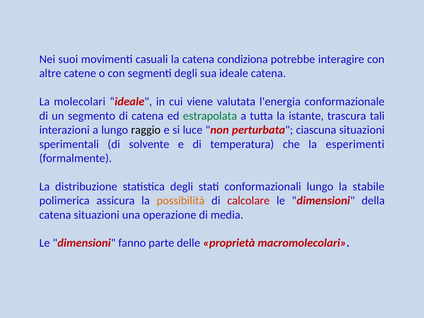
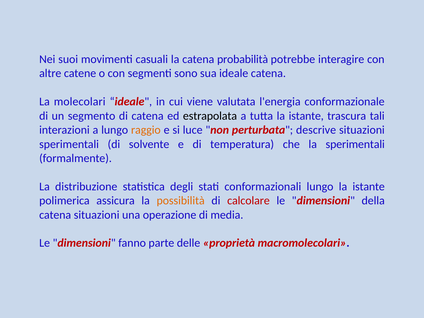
condiziona: condiziona -> probabilità (243, 59)
segmenti degli: degli -> sono (186, 73)
estrapolata colour: green -> black (210, 116)
raggio colour: black -> orange (146, 130)
ciascuna: ciascuna -> descrive (316, 130)
la esperimenti: esperimenti -> sperimentali (355, 144)
lungo la stabile: stabile -> istante (369, 187)
